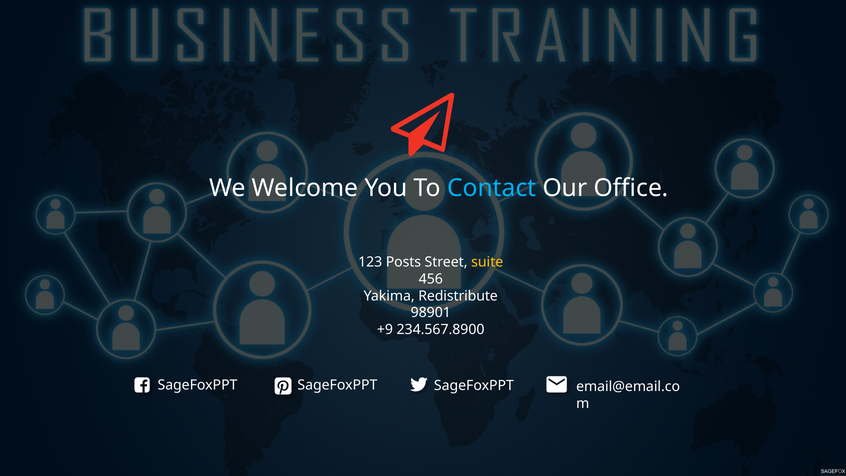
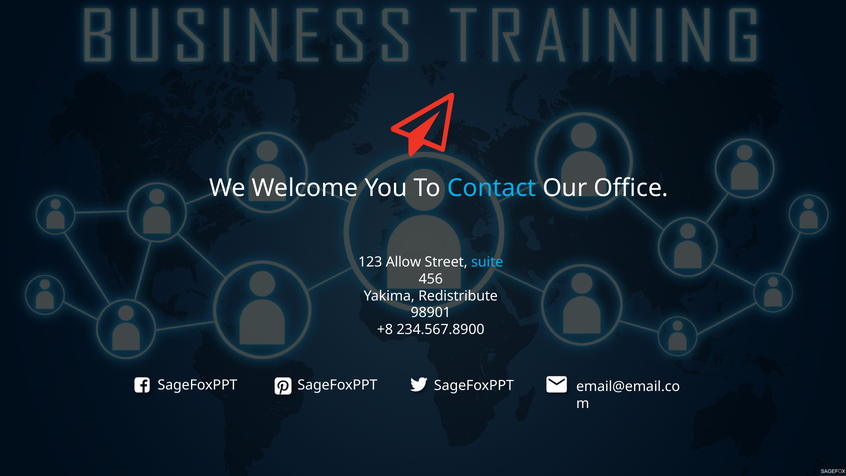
Posts: Posts -> Allow (403, 262)
suite colour: yellow -> light blue (487, 262)
+9: +9 -> +8 (385, 330)
